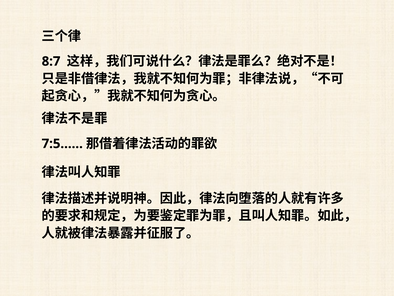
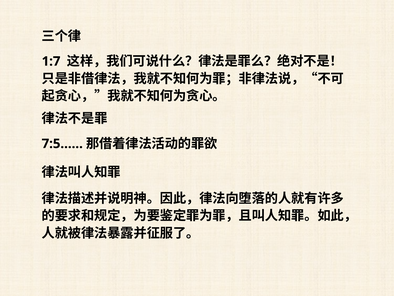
8:7: 8:7 -> 1:7 (51, 61)
